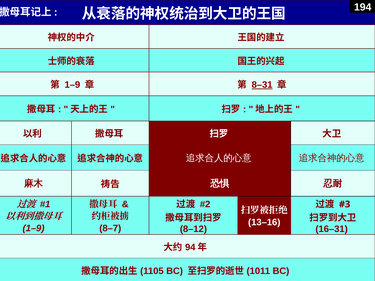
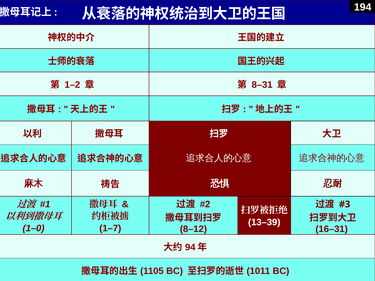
1–9: 1–9 -> 1–2 (72, 85)
8–31 underline: present -> none (262, 85)
13–16: 13–16 -> 13–39 (264, 222)
1–9: 1–9 -> 1–0 (34, 228)
8–7: 8–7 -> 1–7 (110, 228)
